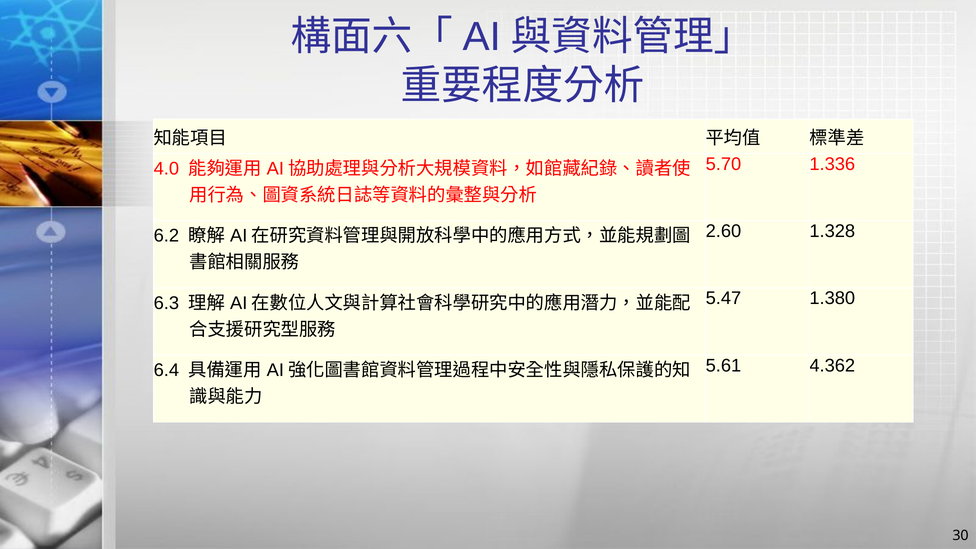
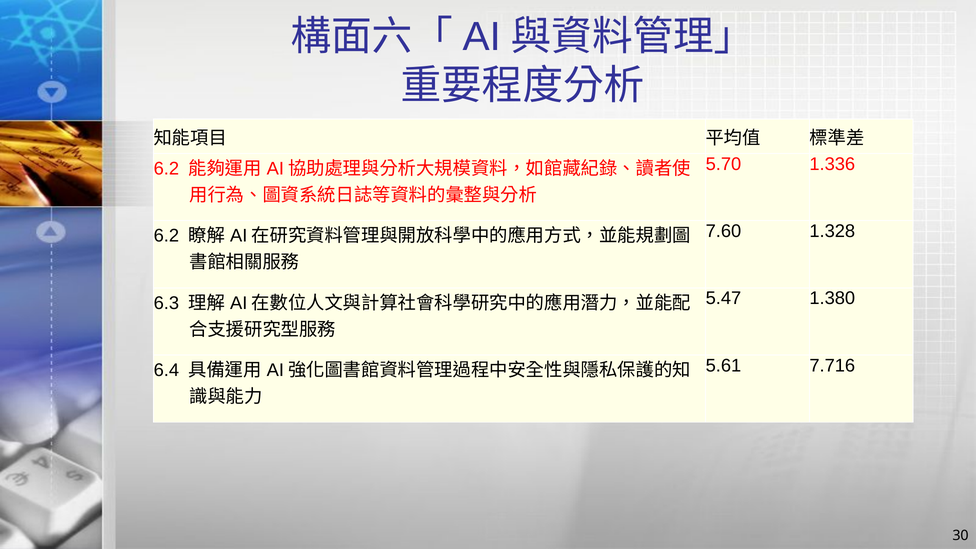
4.0: 4.0 -> 6.2 (166, 169)
2.60: 2.60 -> 7.60 (723, 231)
4.362: 4.362 -> 7.716 (832, 366)
